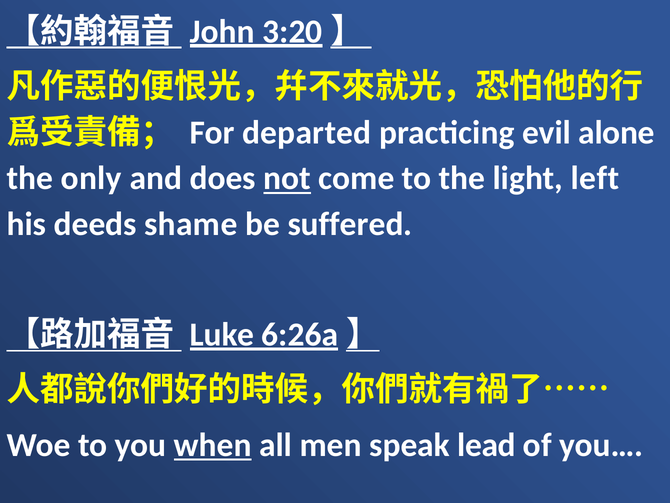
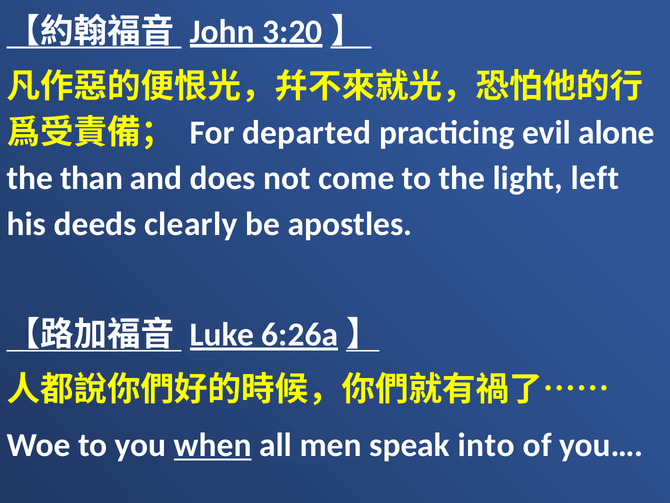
only: only -> than (92, 178)
not underline: present -> none (287, 178)
shame: shame -> clearly (191, 224)
suffered: suffered -> apostles (350, 224)
lead: lead -> into (486, 445)
